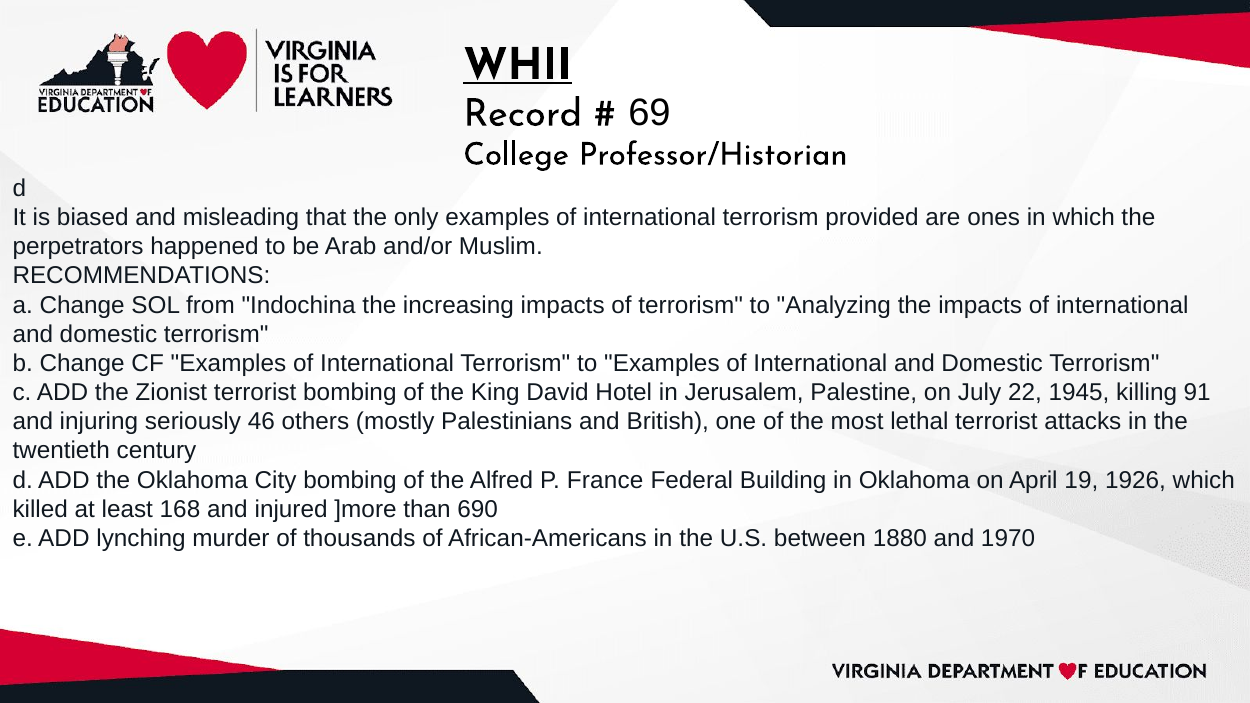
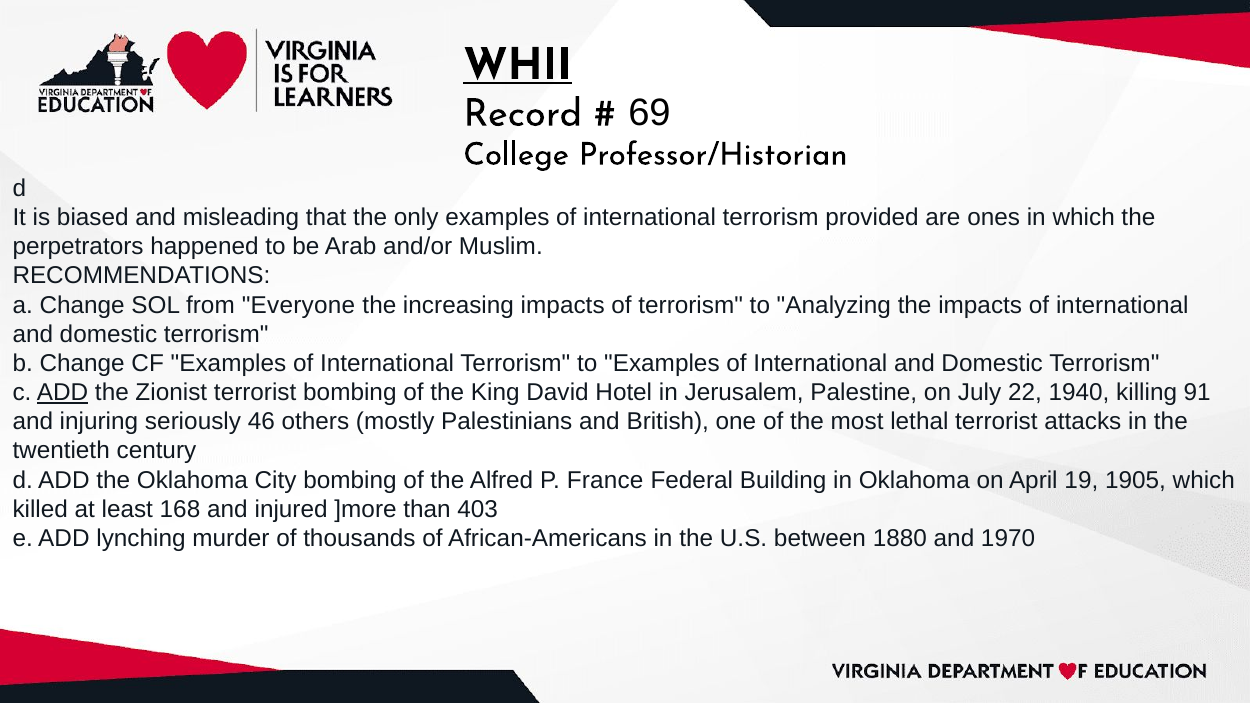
Indochina: Indochina -> Everyone (298, 305)
ADD underline: none -> present (62, 393)
1945: 1945 -> 1940 (1079, 393)
1926: 1926 -> 1905 (1135, 480)
690: 690 -> 403 (478, 509)
